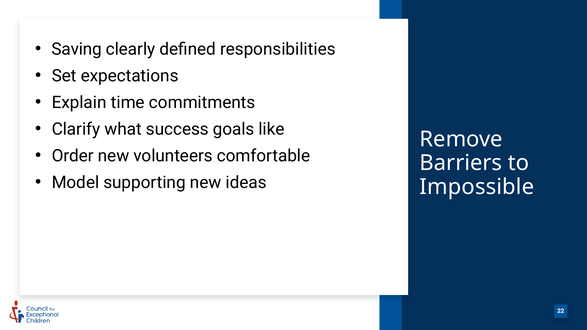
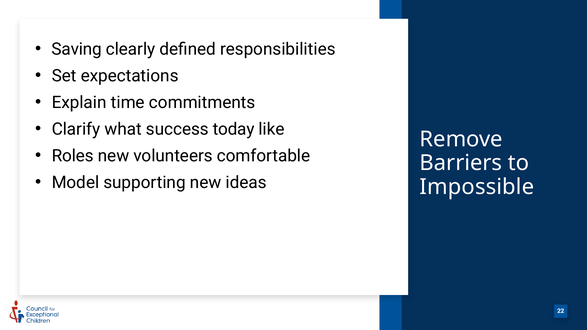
goals: goals -> today (234, 129)
Order: Order -> Roles (73, 156)
